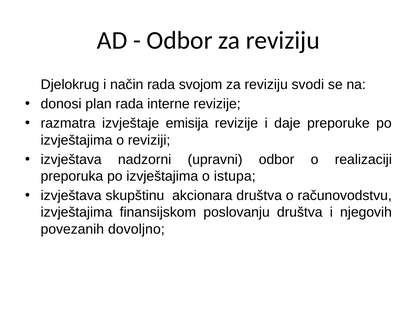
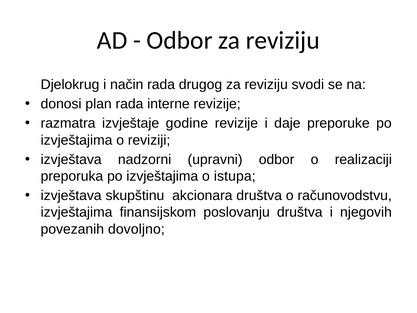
svojom: svojom -> drugog (201, 84)
emisija: emisija -> godine (187, 123)
